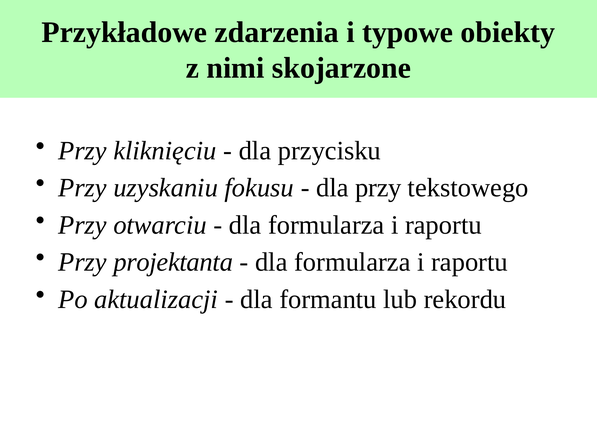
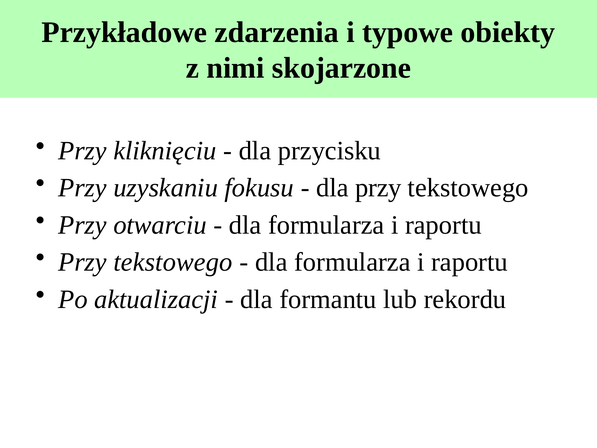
projektanta: projektanta -> tekstowego (173, 262)
